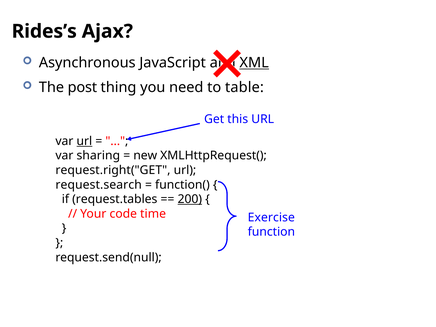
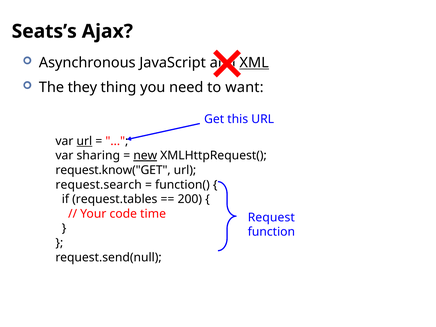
Rides’s: Rides’s -> Seats’s (44, 31)
post: post -> they (82, 88)
table: table -> want (244, 88)
new underline: none -> present (145, 156)
request.right("GET: request.right("GET -> request.know("GET (113, 170)
200 underline: present -> none (190, 199)
Exercise: Exercise -> Request (271, 217)
